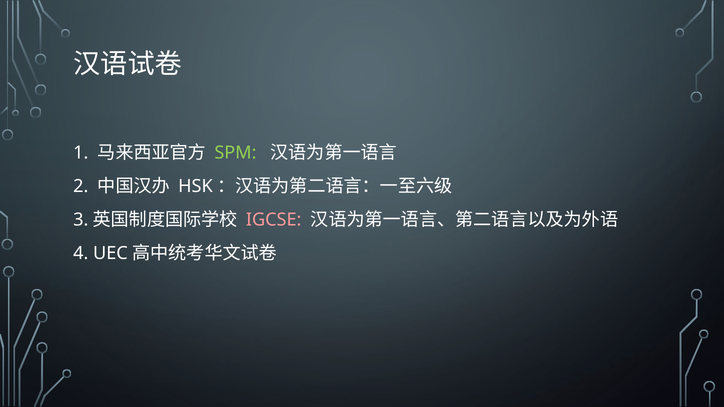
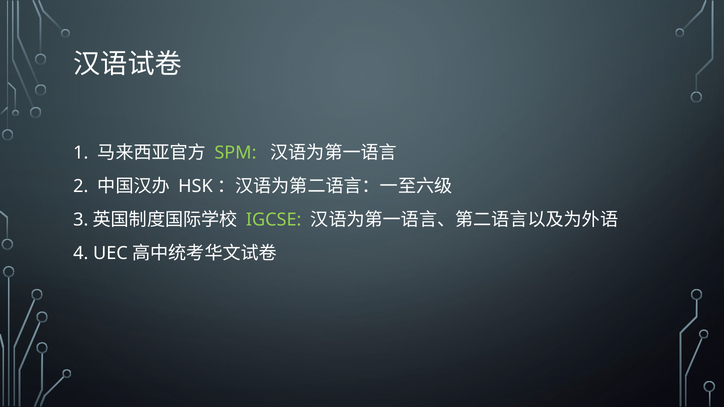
IGCSE colour: pink -> light green (274, 220)
